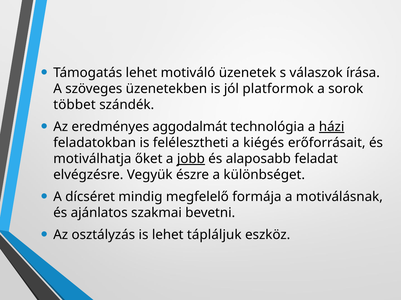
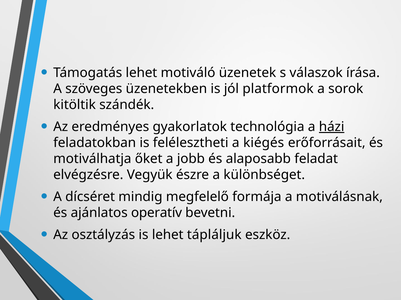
többet: többet -> kitöltik (75, 105)
aggodalmát: aggodalmát -> gyakorlatok (190, 127)
jobb underline: present -> none (191, 159)
szakmai: szakmai -> operatív (157, 213)
